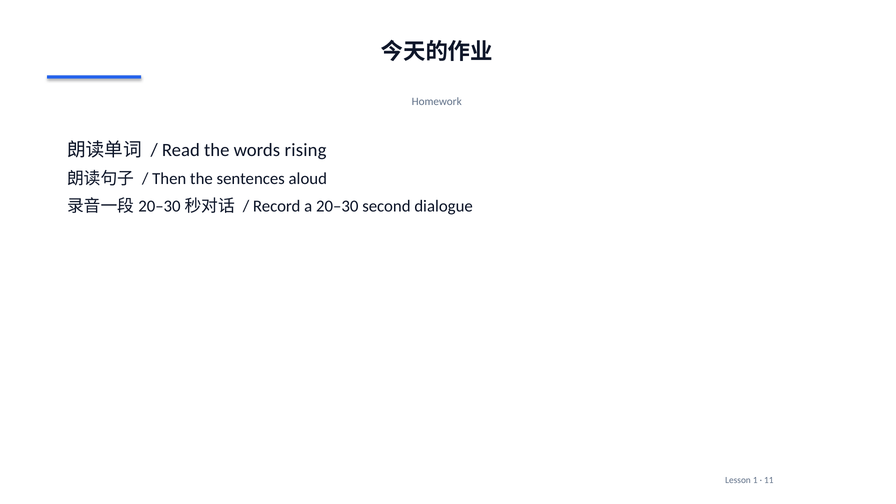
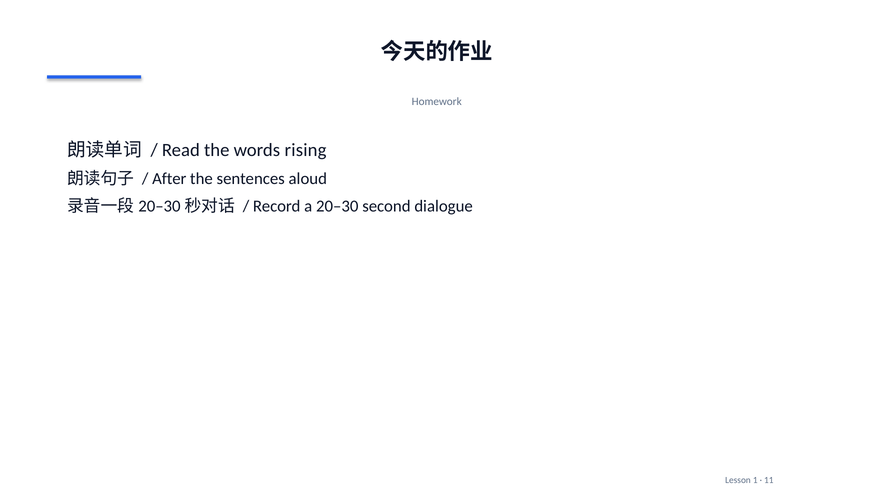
Then: Then -> After (169, 179)
